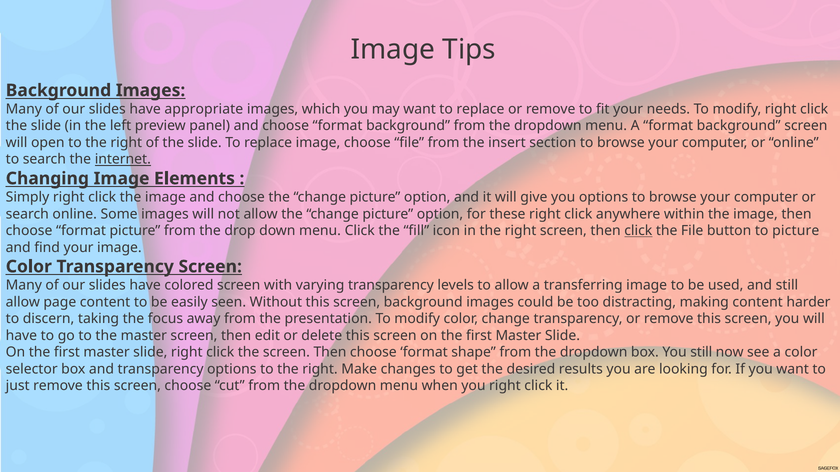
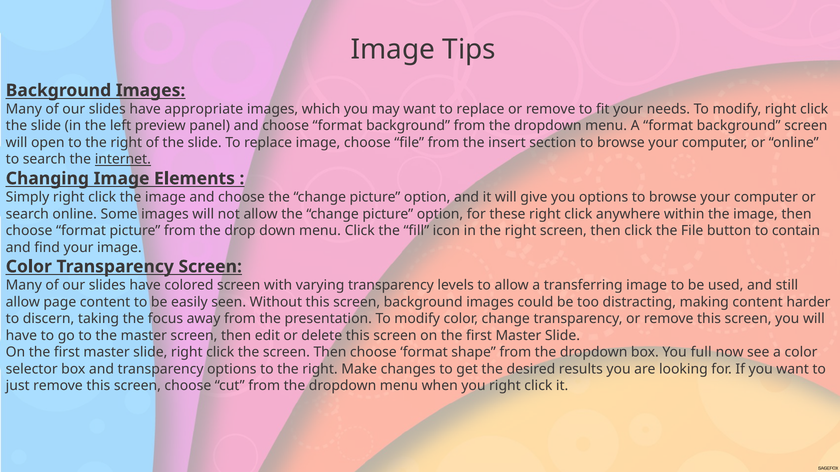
click underline: present -> none (638, 231)
to picture: picture -> contain (796, 231)
You still: still -> full (701, 353)
